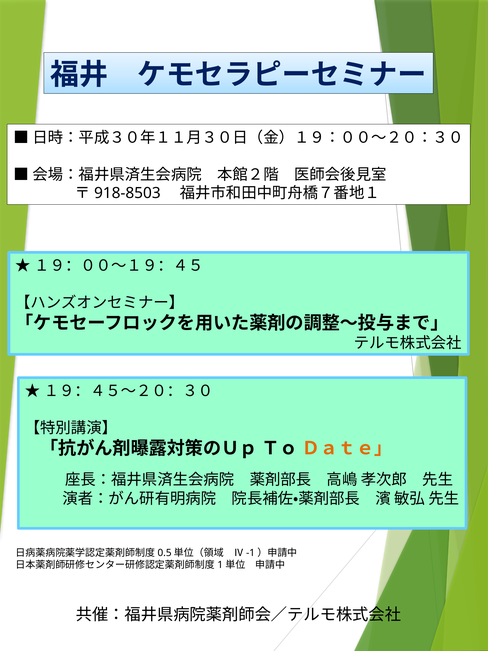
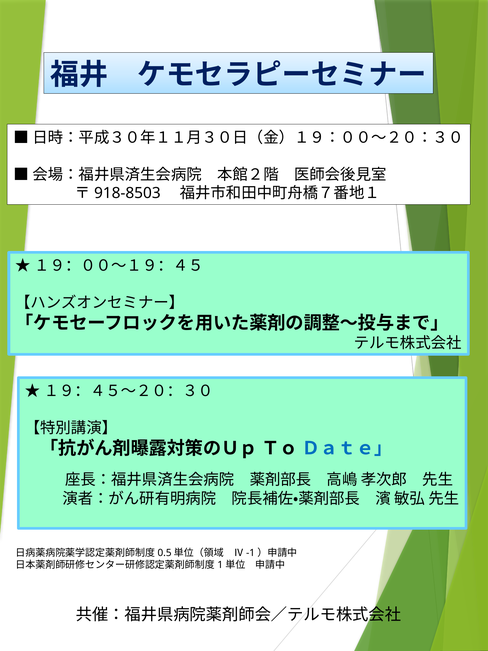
Ｄａｔｅ」 colour: orange -> blue (347, 448)
